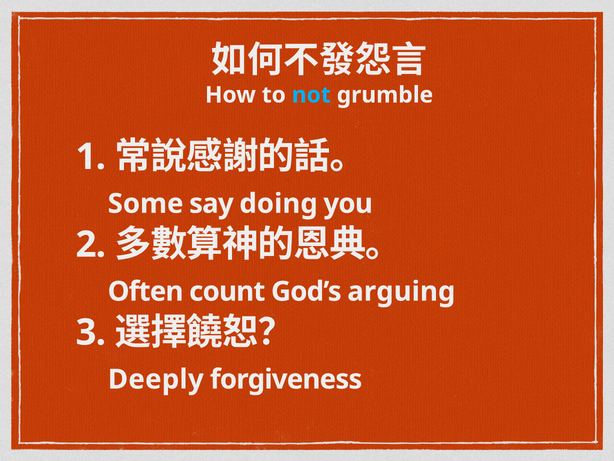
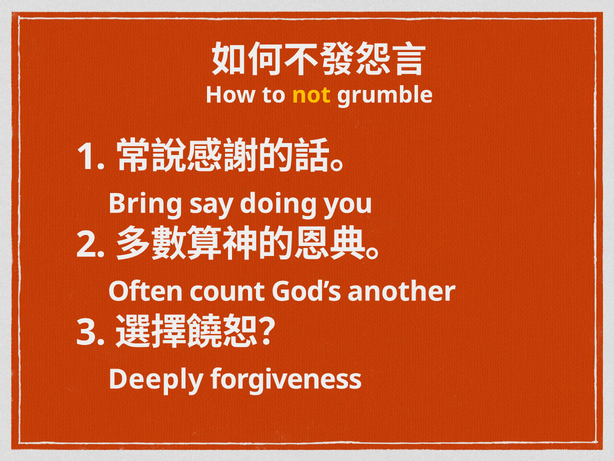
not colour: light blue -> yellow (311, 95)
Some: Some -> Bring (145, 203)
arguing: arguing -> another (401, 291)
